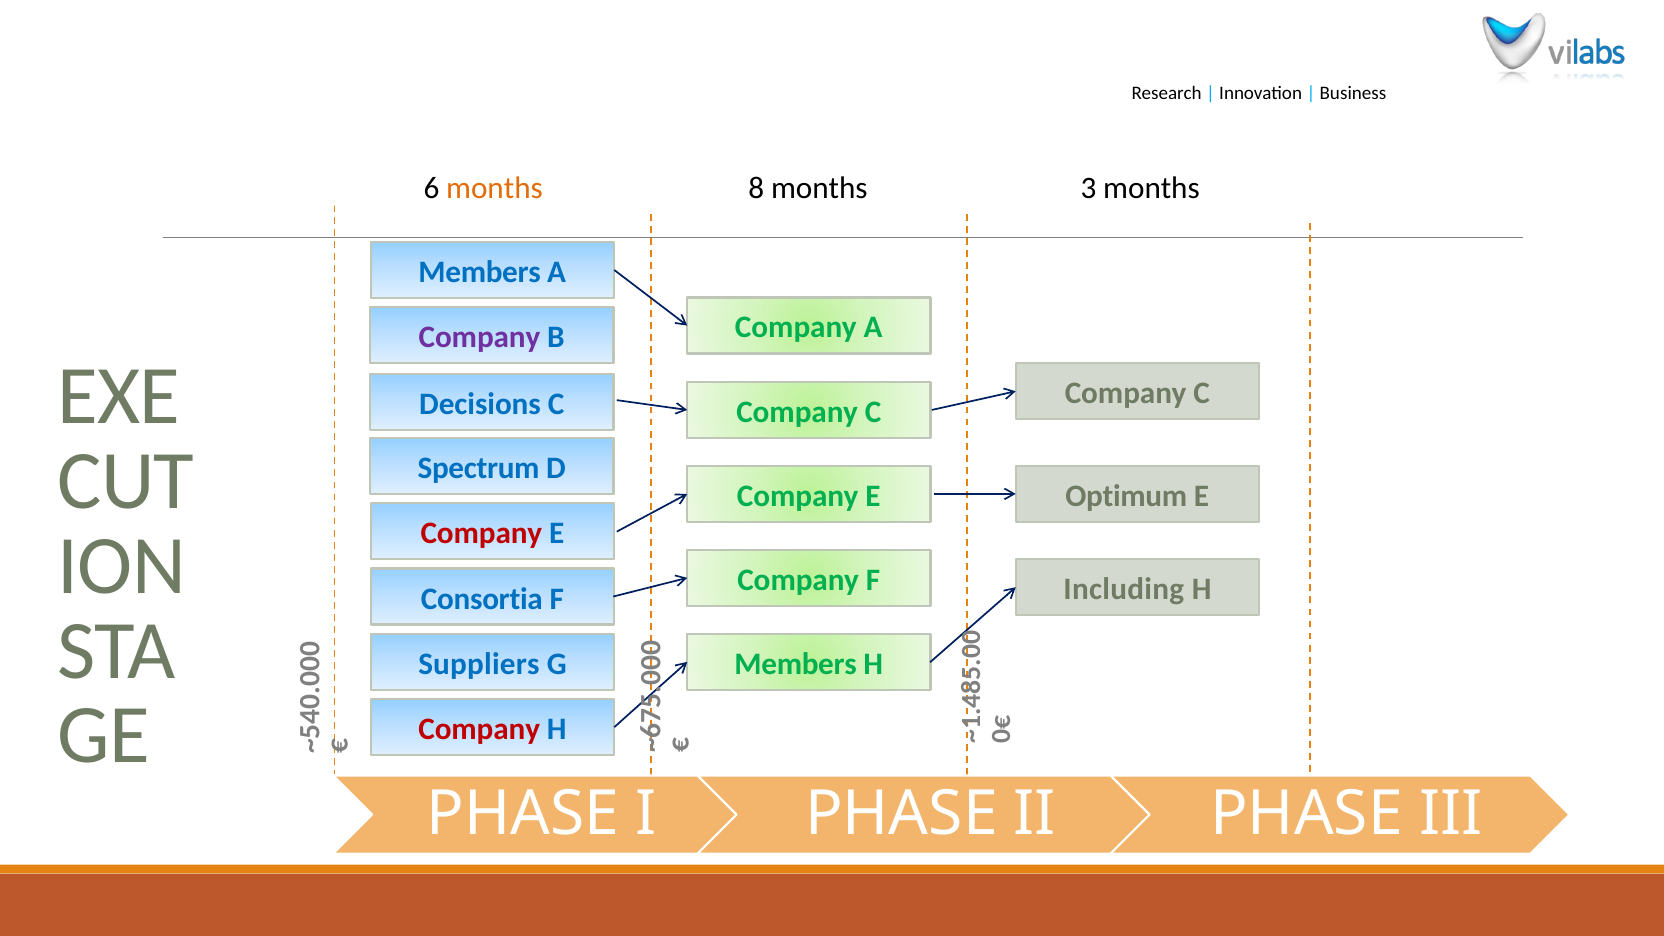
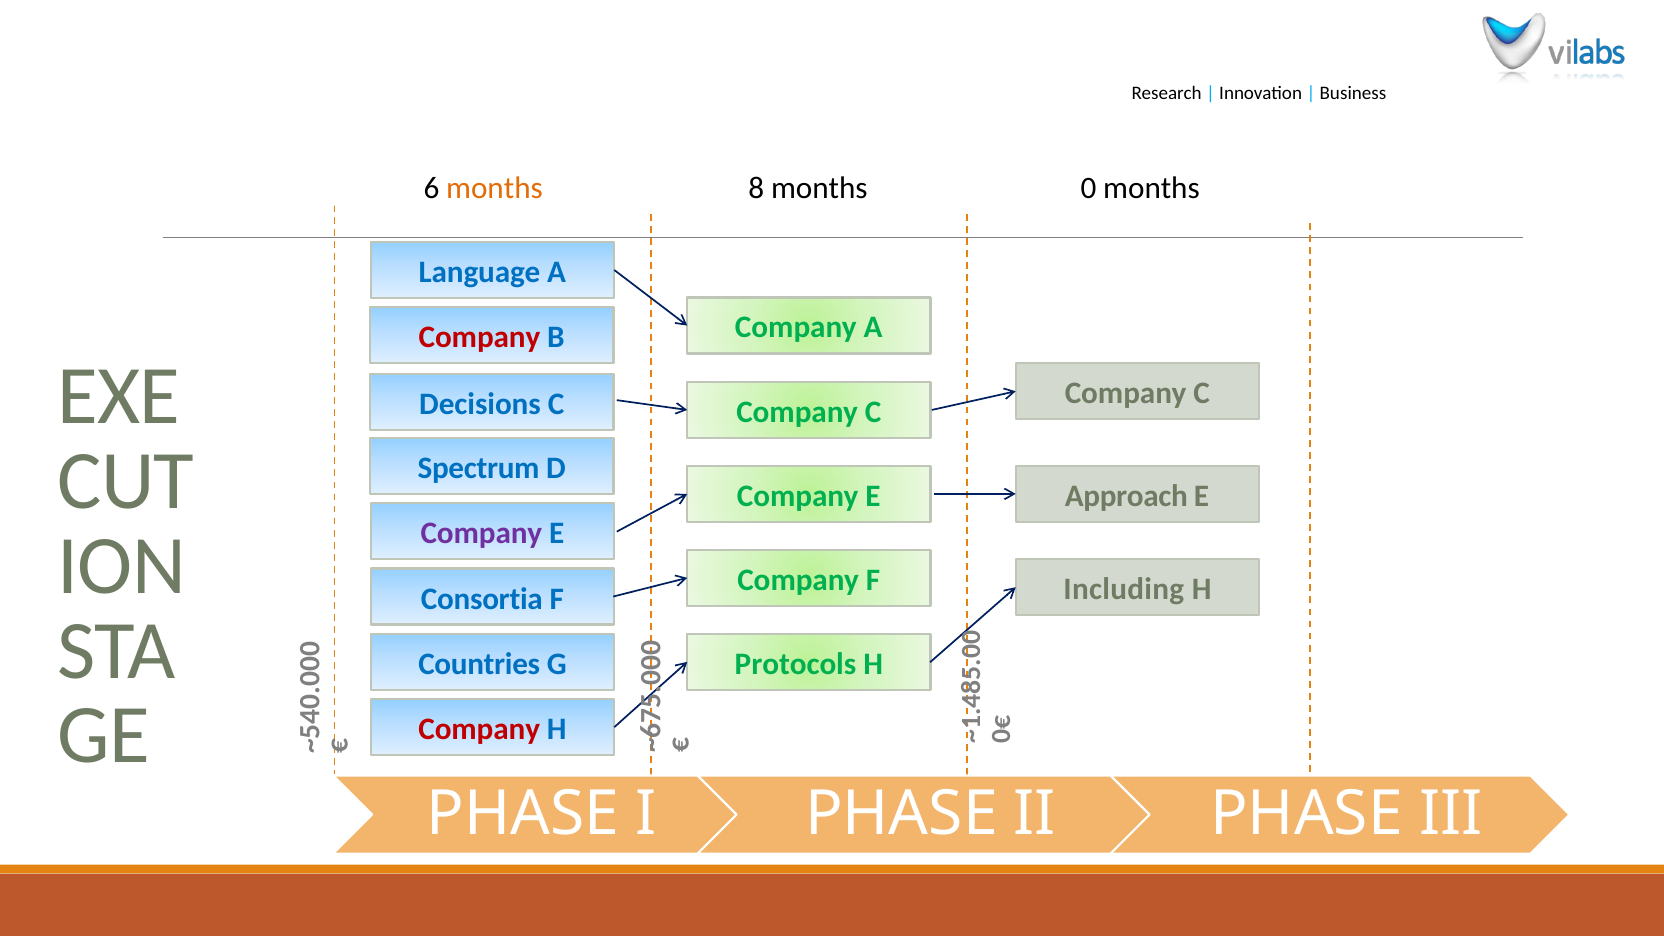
months 3: 3 -> 0 (1088, 188)
Members: Members -> Language (480, 272)
Company colour: purple -> red (479, 337)
Optimum: Optimum -> Approach (1126, 496)
Company colour: red -> purple (481, 533)
Suppliers: Suppliers -> Countries (479, 664)
Members: Members -> Protocols (795, 664)
